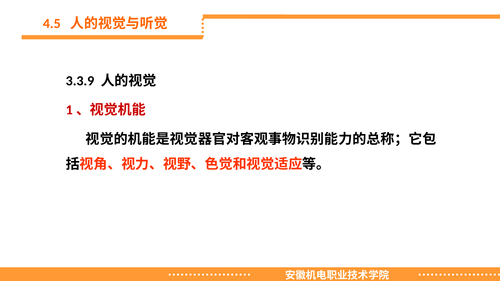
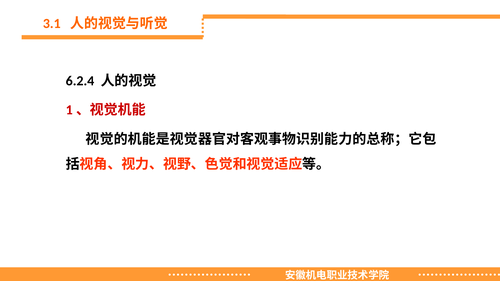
4.5: 4.5 -> 3.1 (52, 24)
3.3.9: 3.3.9 -> 6.2.4 (80, 81)
